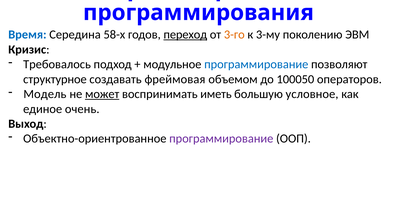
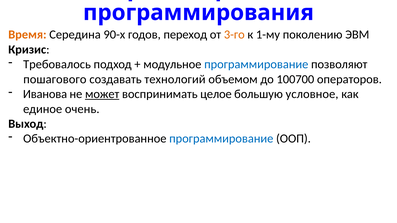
Время colour: blue -> orange (27, 35)
58-х: 58-х -> 90-х (114, 35)
переход underline: present -> none (185, 35)
3-му: 3-му -> 1-му (268, 35)
структурное: структурное -> пошагового (55, 79)
фреймовая: фреймовая -> технологий (175, 79)
100050: 100050 -> 100700 (295, 79)
Модель: Модель -> Иванова (45, 94)
иметь: иметь -> целое (216, 94)
программирование colour: purple -> blue (221, 139)
